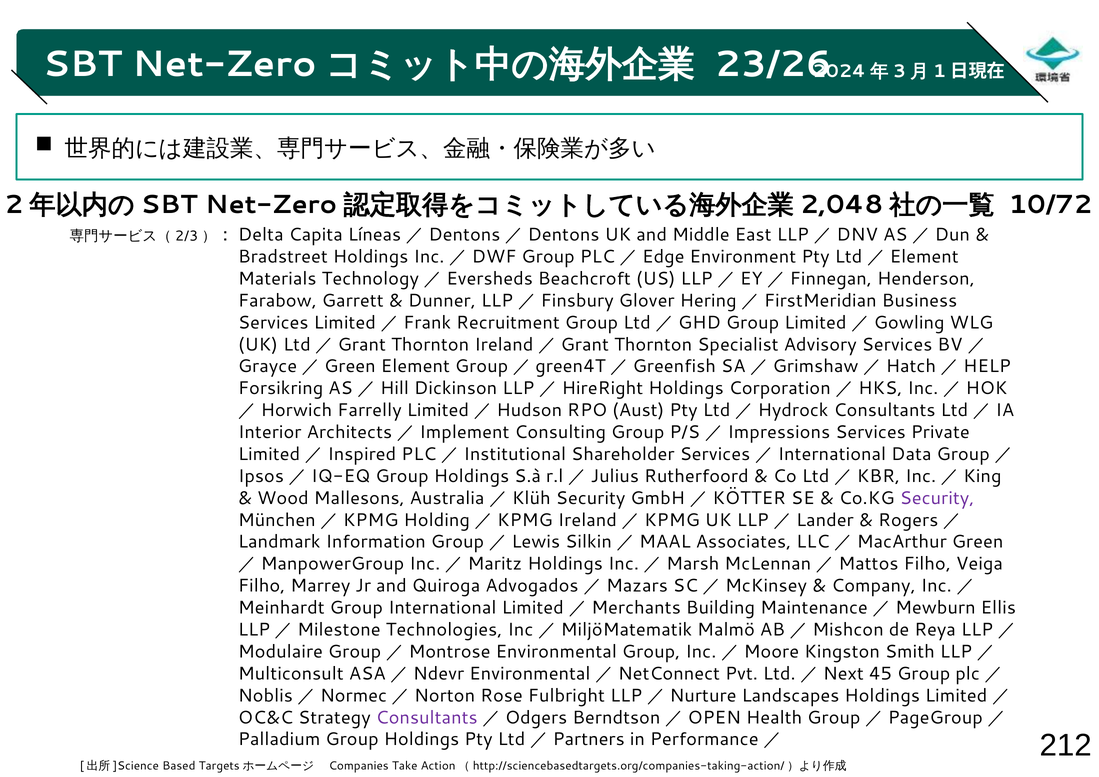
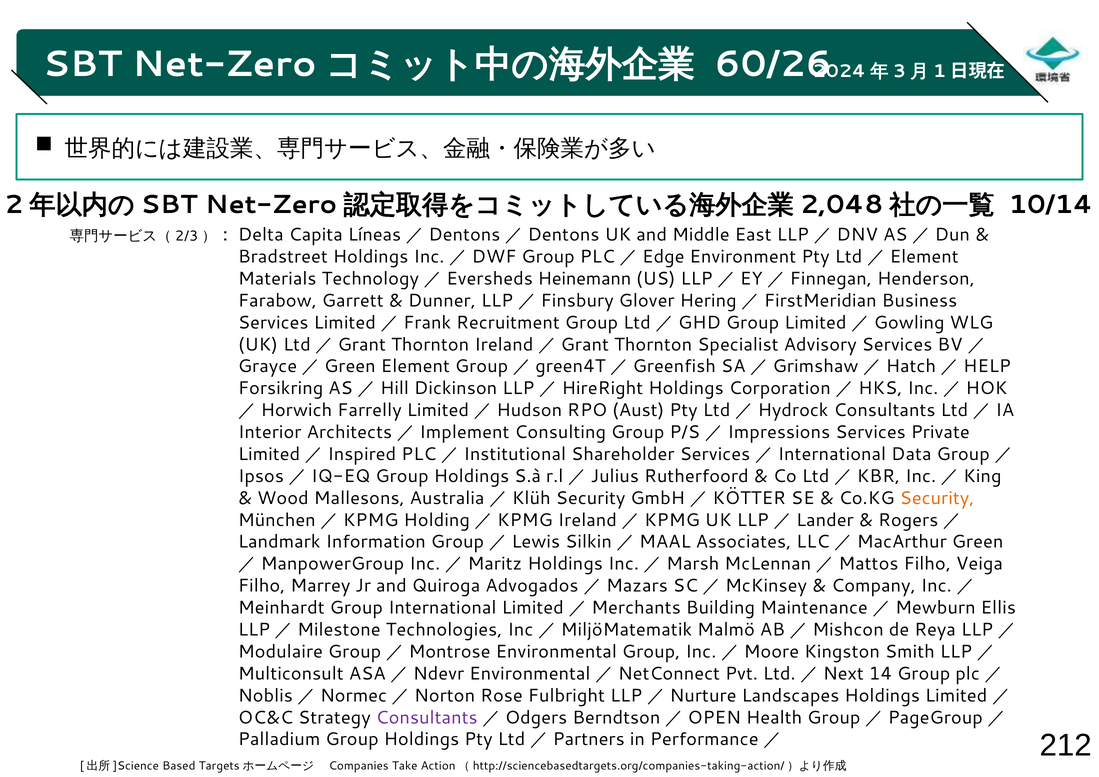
23/26: 23/26 -> 60/26 (773, 64)
10/72: 10/72 -> 10/14 (1051, 205)
Beachcroft: Beachcroft -> Heinemann (584, 279)
Security colour: purple -> orange (937, 498)
45: 45 -> 14 (880, 674)
